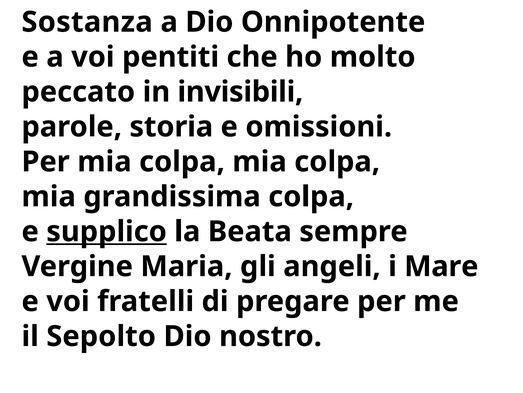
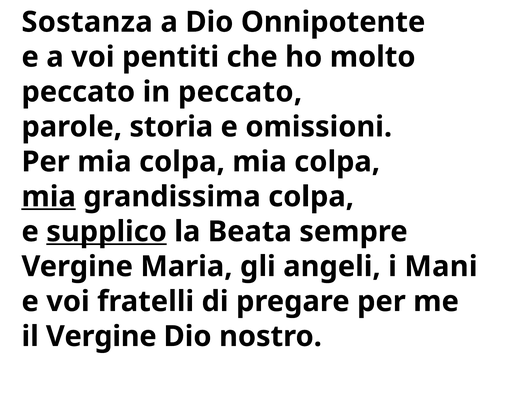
in invisibili: invisibili -> peccato (240, 92)
mia underline: none -> present (49, 196)
Mare: Mare -> Mani (441, 266)
il Sepolto: Sepolto -> Vergine (101, 336)
